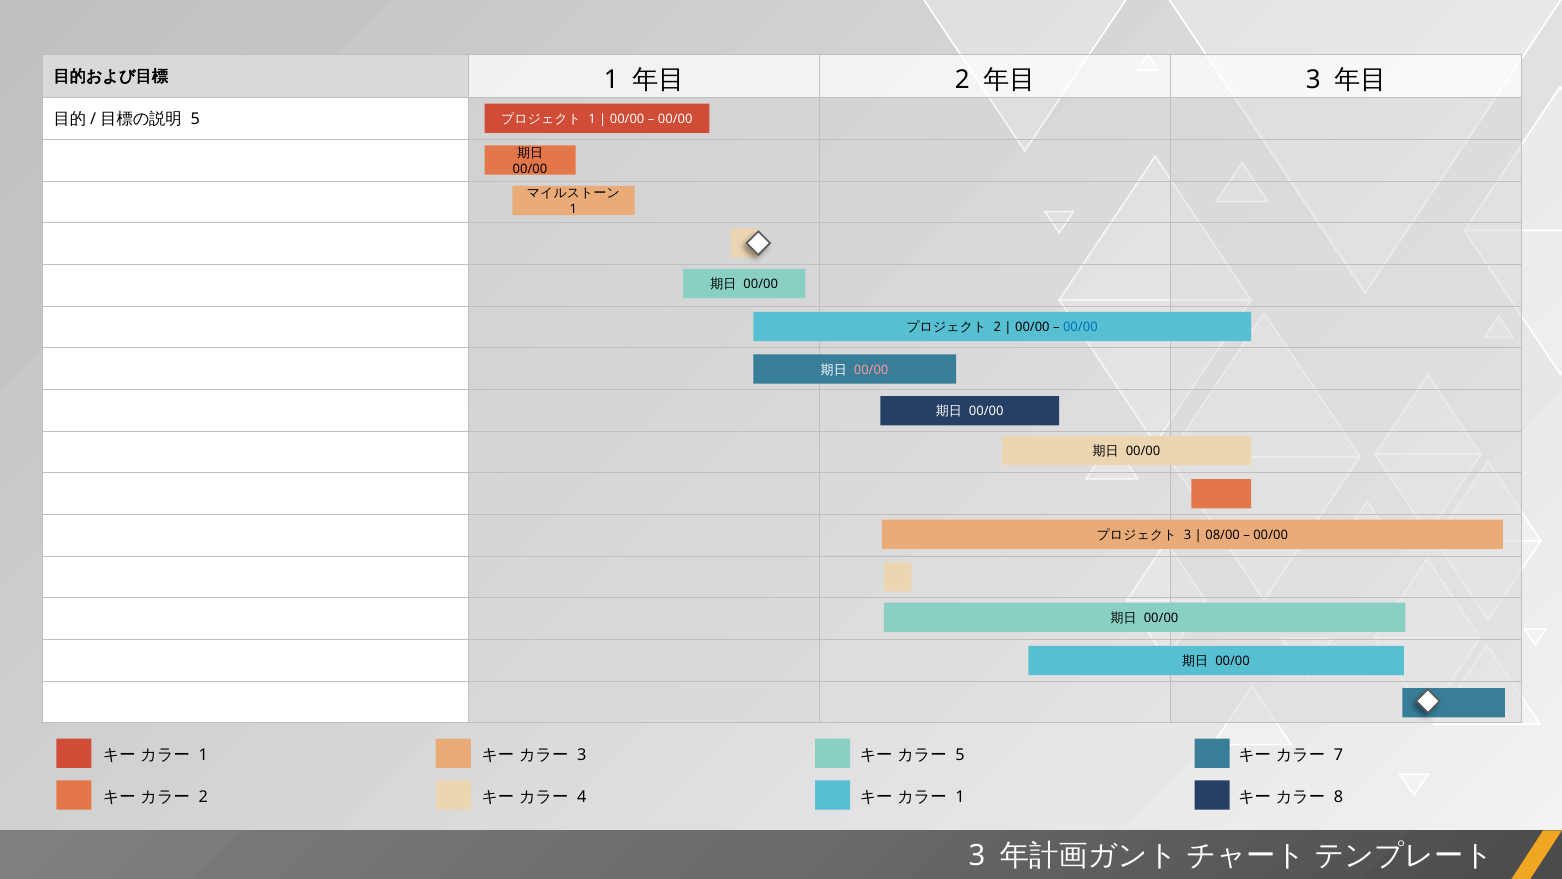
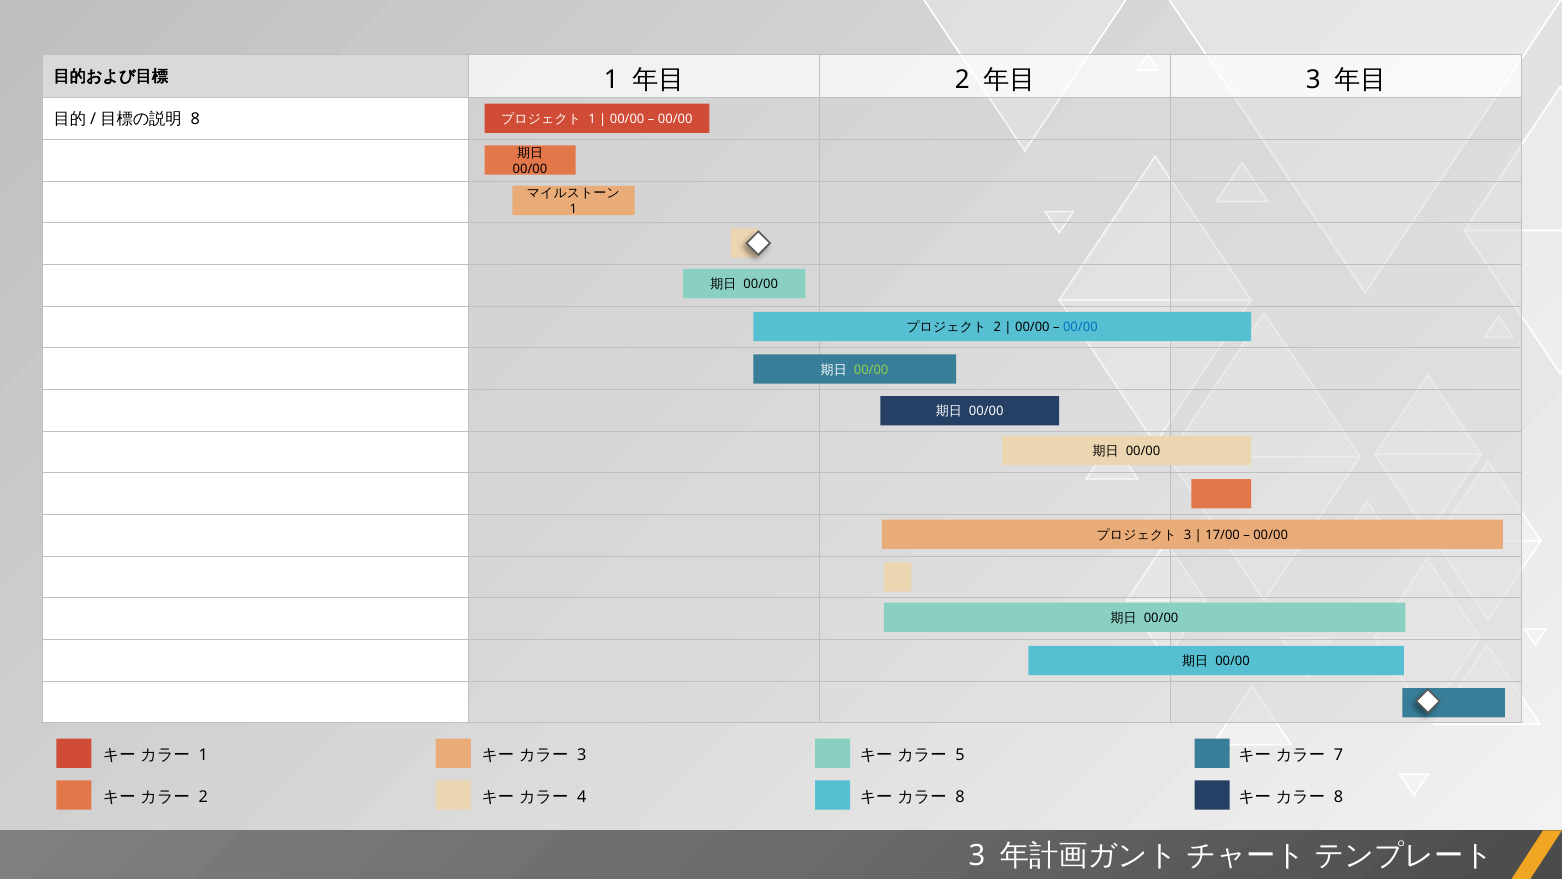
5: 5 -> 8 (195, 119)
00/00 colour: pink -> light green (871, 370)
08/00: 08/00 -> 17/00 (1223, 535)
1: 1 -> 8 (960, 796)
